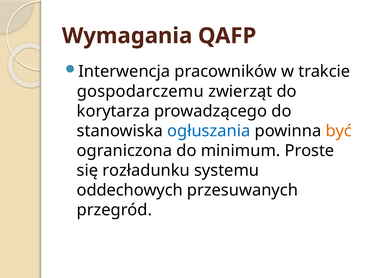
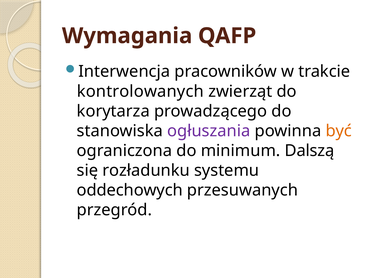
gospodarczemu: gospodarczemu -> kontrolowanych (140, 91)
ogłuszania colour: blue -> purple (209, 131)
Proste: Proste -> Dalszą (309, 151)
